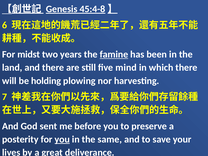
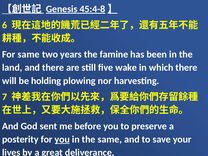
For midst: midst -> same (29, 54)
famine underline: present -> none (114, 54)
mind: mind -> wake (126, 68)
